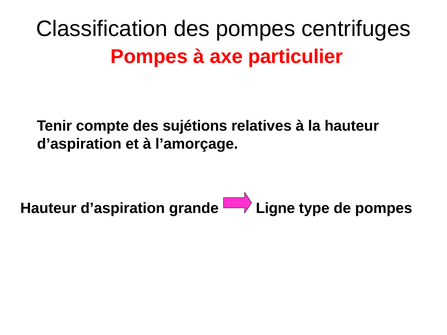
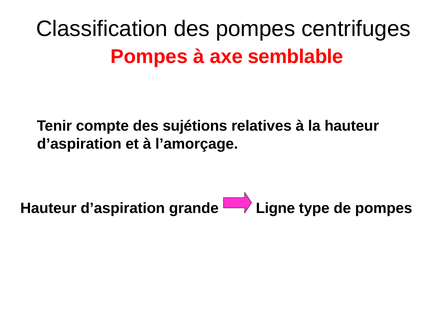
particulier: particulier -> semblable (296, 57)
